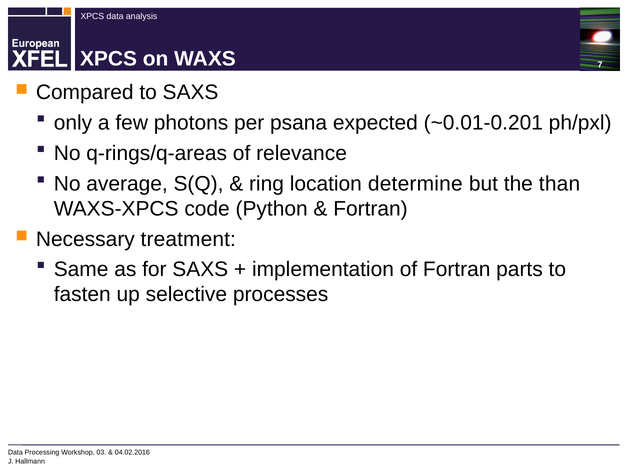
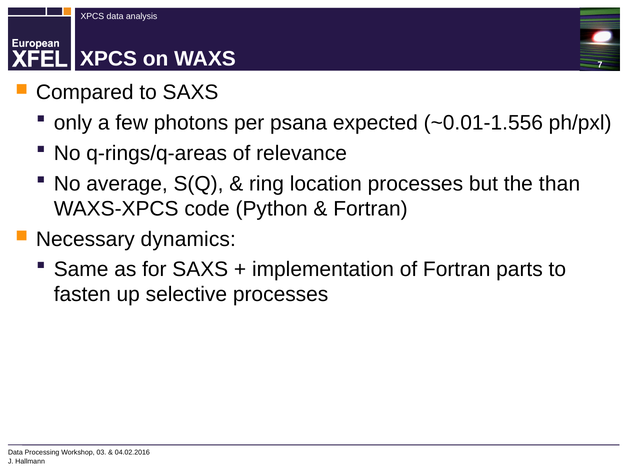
~0.01-0.201: ~0.01-0.201 -> ~0.01-1.556 (483, 123)
location determine: determine -> processes (415, 184)
treatment: treatment -> dynamics (188, 239)
